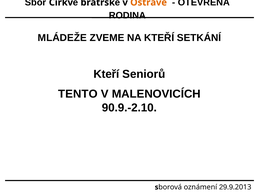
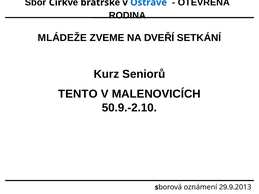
Ostravě colour: orange -> blue (149, 2)
NA KTEŘÍ: KTEŘÍ -> DVEŘÍ (159, 38)
Kteří: Kteří -> Kurz (106, 74)
90.9.-2.10: 90.9.-2.10 -> 50.9.-2.10 (129, 108)
